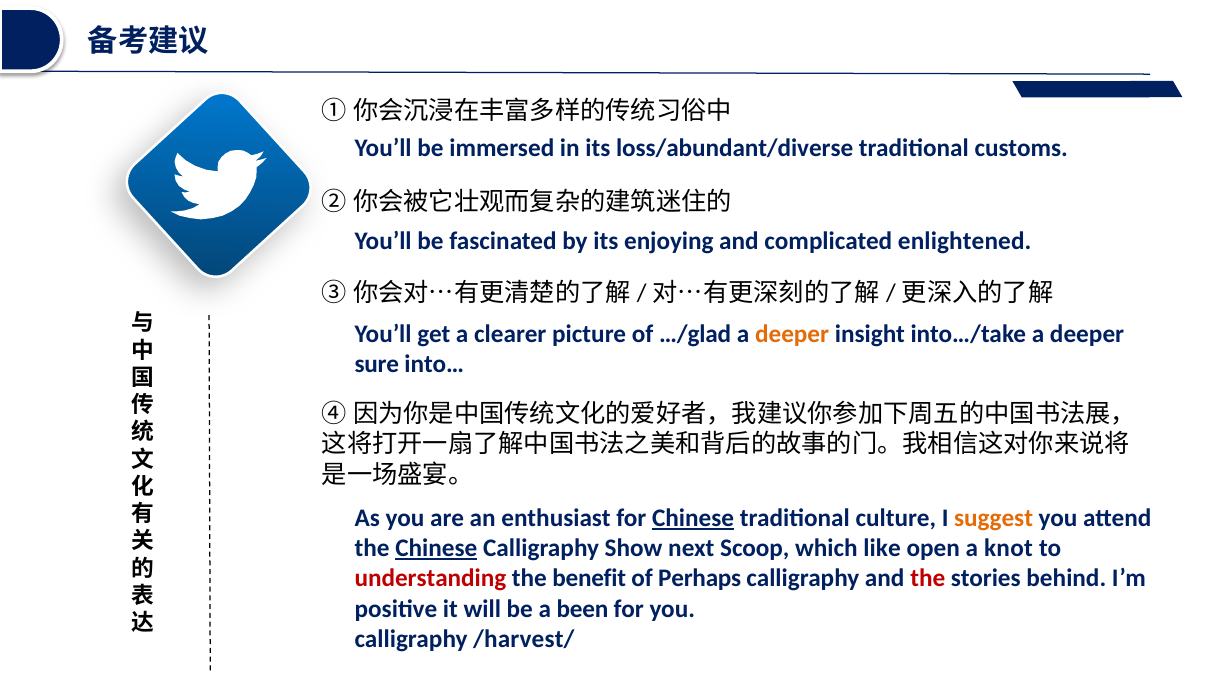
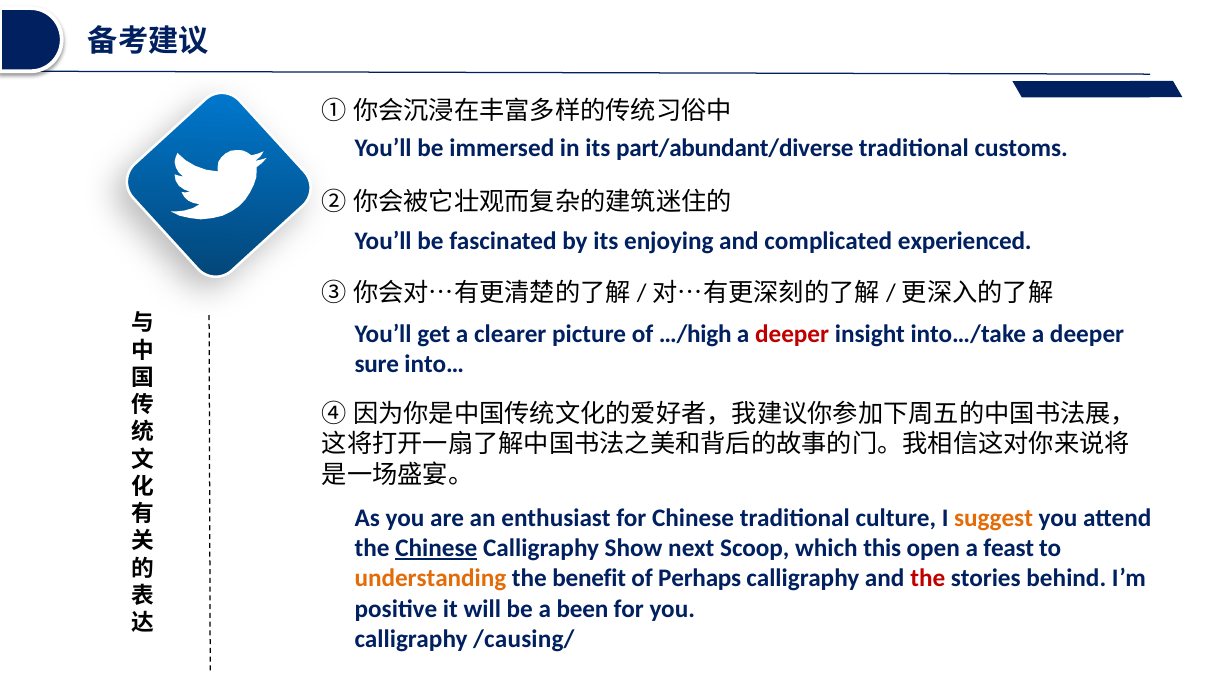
loss/abundant/diverse: loss/abundant/diverse -> part/abundant/diverse (735, 149)
enlightened: enlightened -> experienced (965, 241)
…/glad: …/glad -> …/high (695, 334)
deeper colour: orange -> red (792, 334)
Chinese underline: present -> none (693, 518)
like: like -> this (882, 548)
knot: knot -> feast (1009, 548)
understanding colour: red -> orange (430, 578)
/harvest/: /harvest/ -> /causing/ (524, 639)
